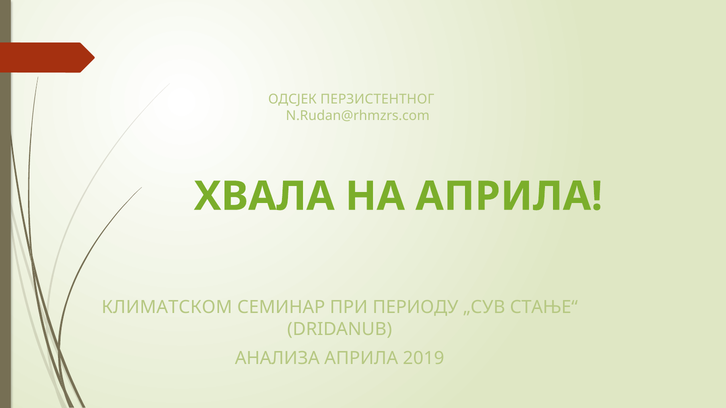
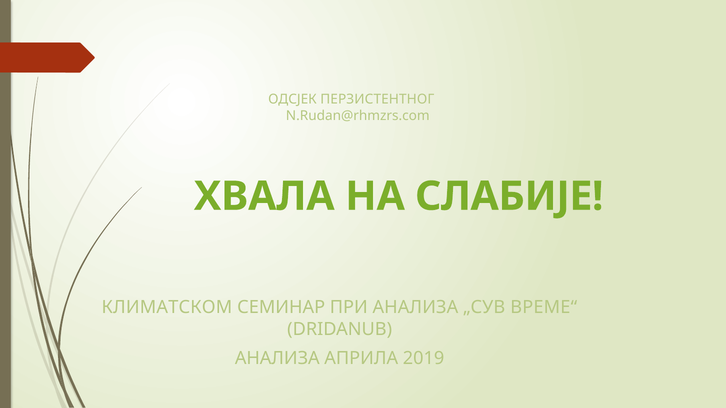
НА АПРИЛА: АПРИЛА -> СЛАБИЈЕ (509, 197)
ПРИ ПЕРИОДУ: ПЕРИОДУ -> АНАЛИЗА (415, 308)
СТАЊЕ“: СТАЊЕ“ -> ВРЕМЕ“ (544, 308)
